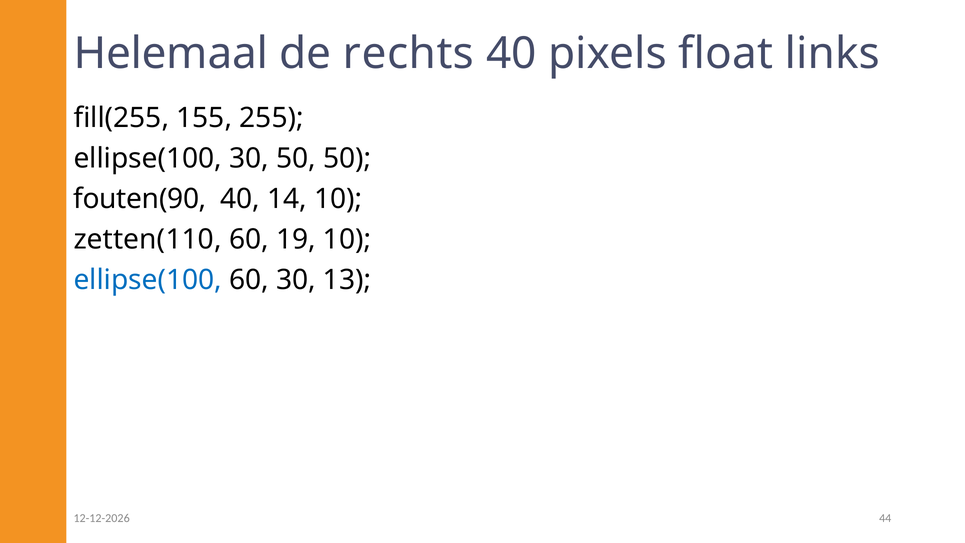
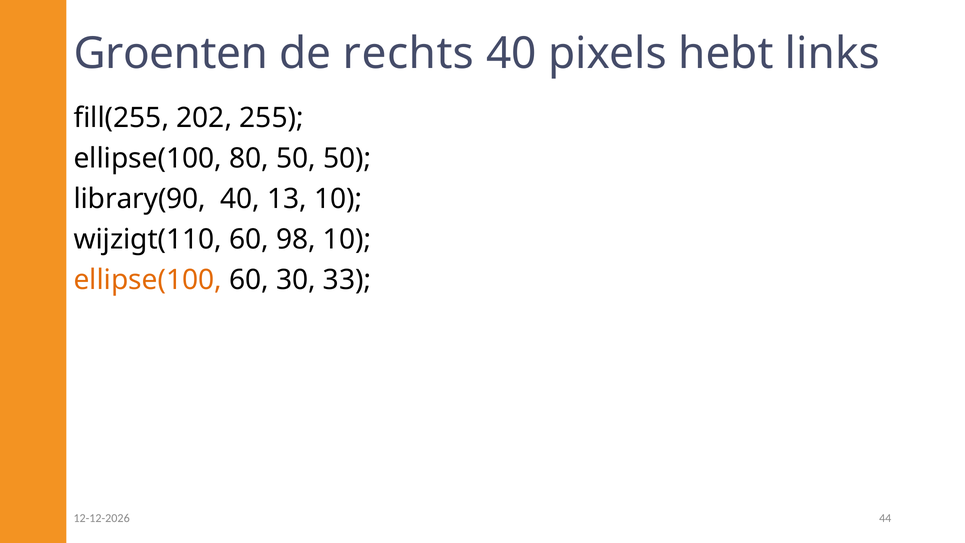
Helemaal: Helemaal -> Groenten (171, 54)
float: float -> hebt (726, 54)
155: 155 -> 202 (204, 118)
ellipse(100 30: 30 -> 80 (249, 158)
fouten(90: fouten(90 -> library(90 (140, 199)
14: 14 -> 13 (287, 199)
zetten(110: zetten(110 -> wijzigt(110 (148, 239)
19: 19 -> 98 (296, 239)
ellipse(100 colour: blue -> orange (148, 280)
13: 13 -> 33 (347, 280)
